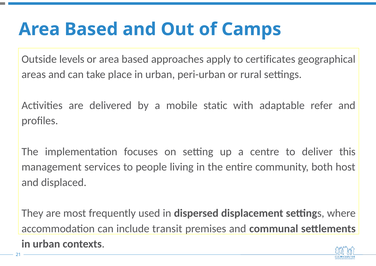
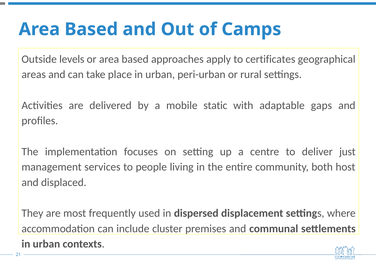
refer: refer -> gaps (321, 105)
this: this -> just (347, 151)
transit: transit -> cluster (167, 228)
